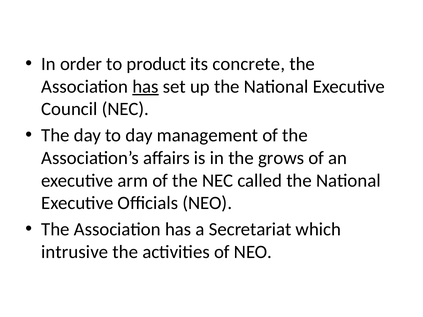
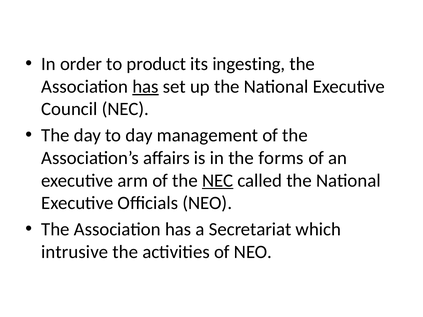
concrete: concrete -> ingesting (249, 64)
grows: grows -> forms (281, 158)
NEC underline: none -> present (218, 181)
